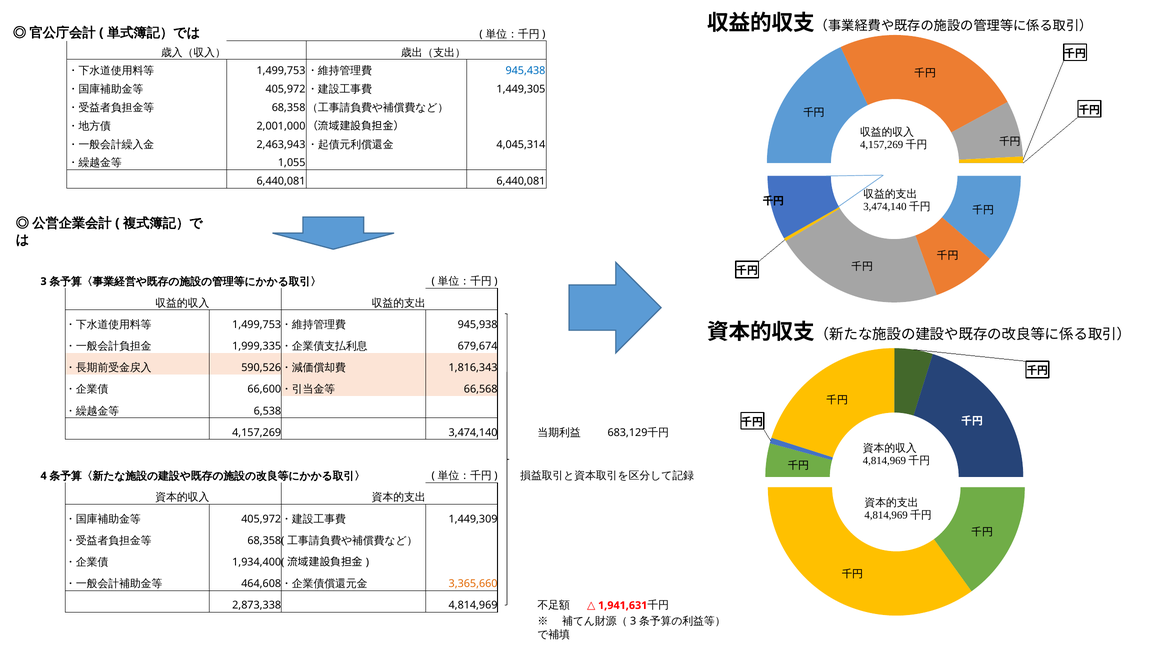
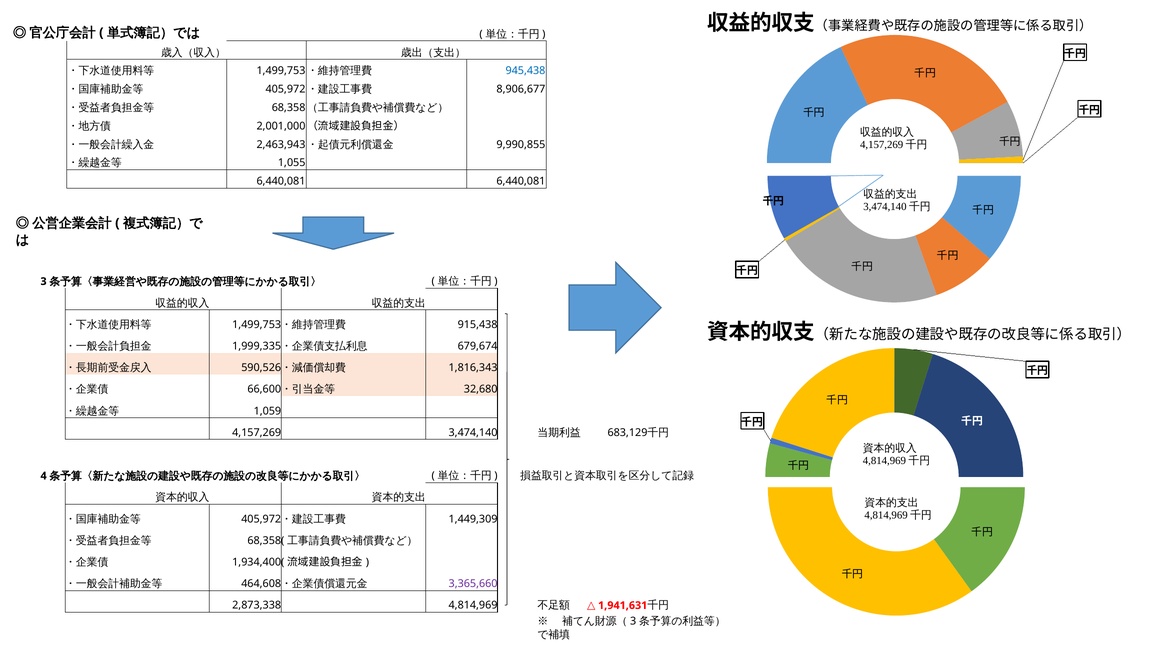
1,449,305: 1,449,305 -> 8,906,677 (521, 89)
4,045,314: 4,045,314 -> 9,990,855 (521, 145)
945,938: 945,938 -> 915,438 (478, 325)
66,568: 66,568 -> 32,680 (481, 390)
6,538: 6,538 -> 1,059 (267, 411)
3,365,660 colour: orange -> purple (473, 584)
